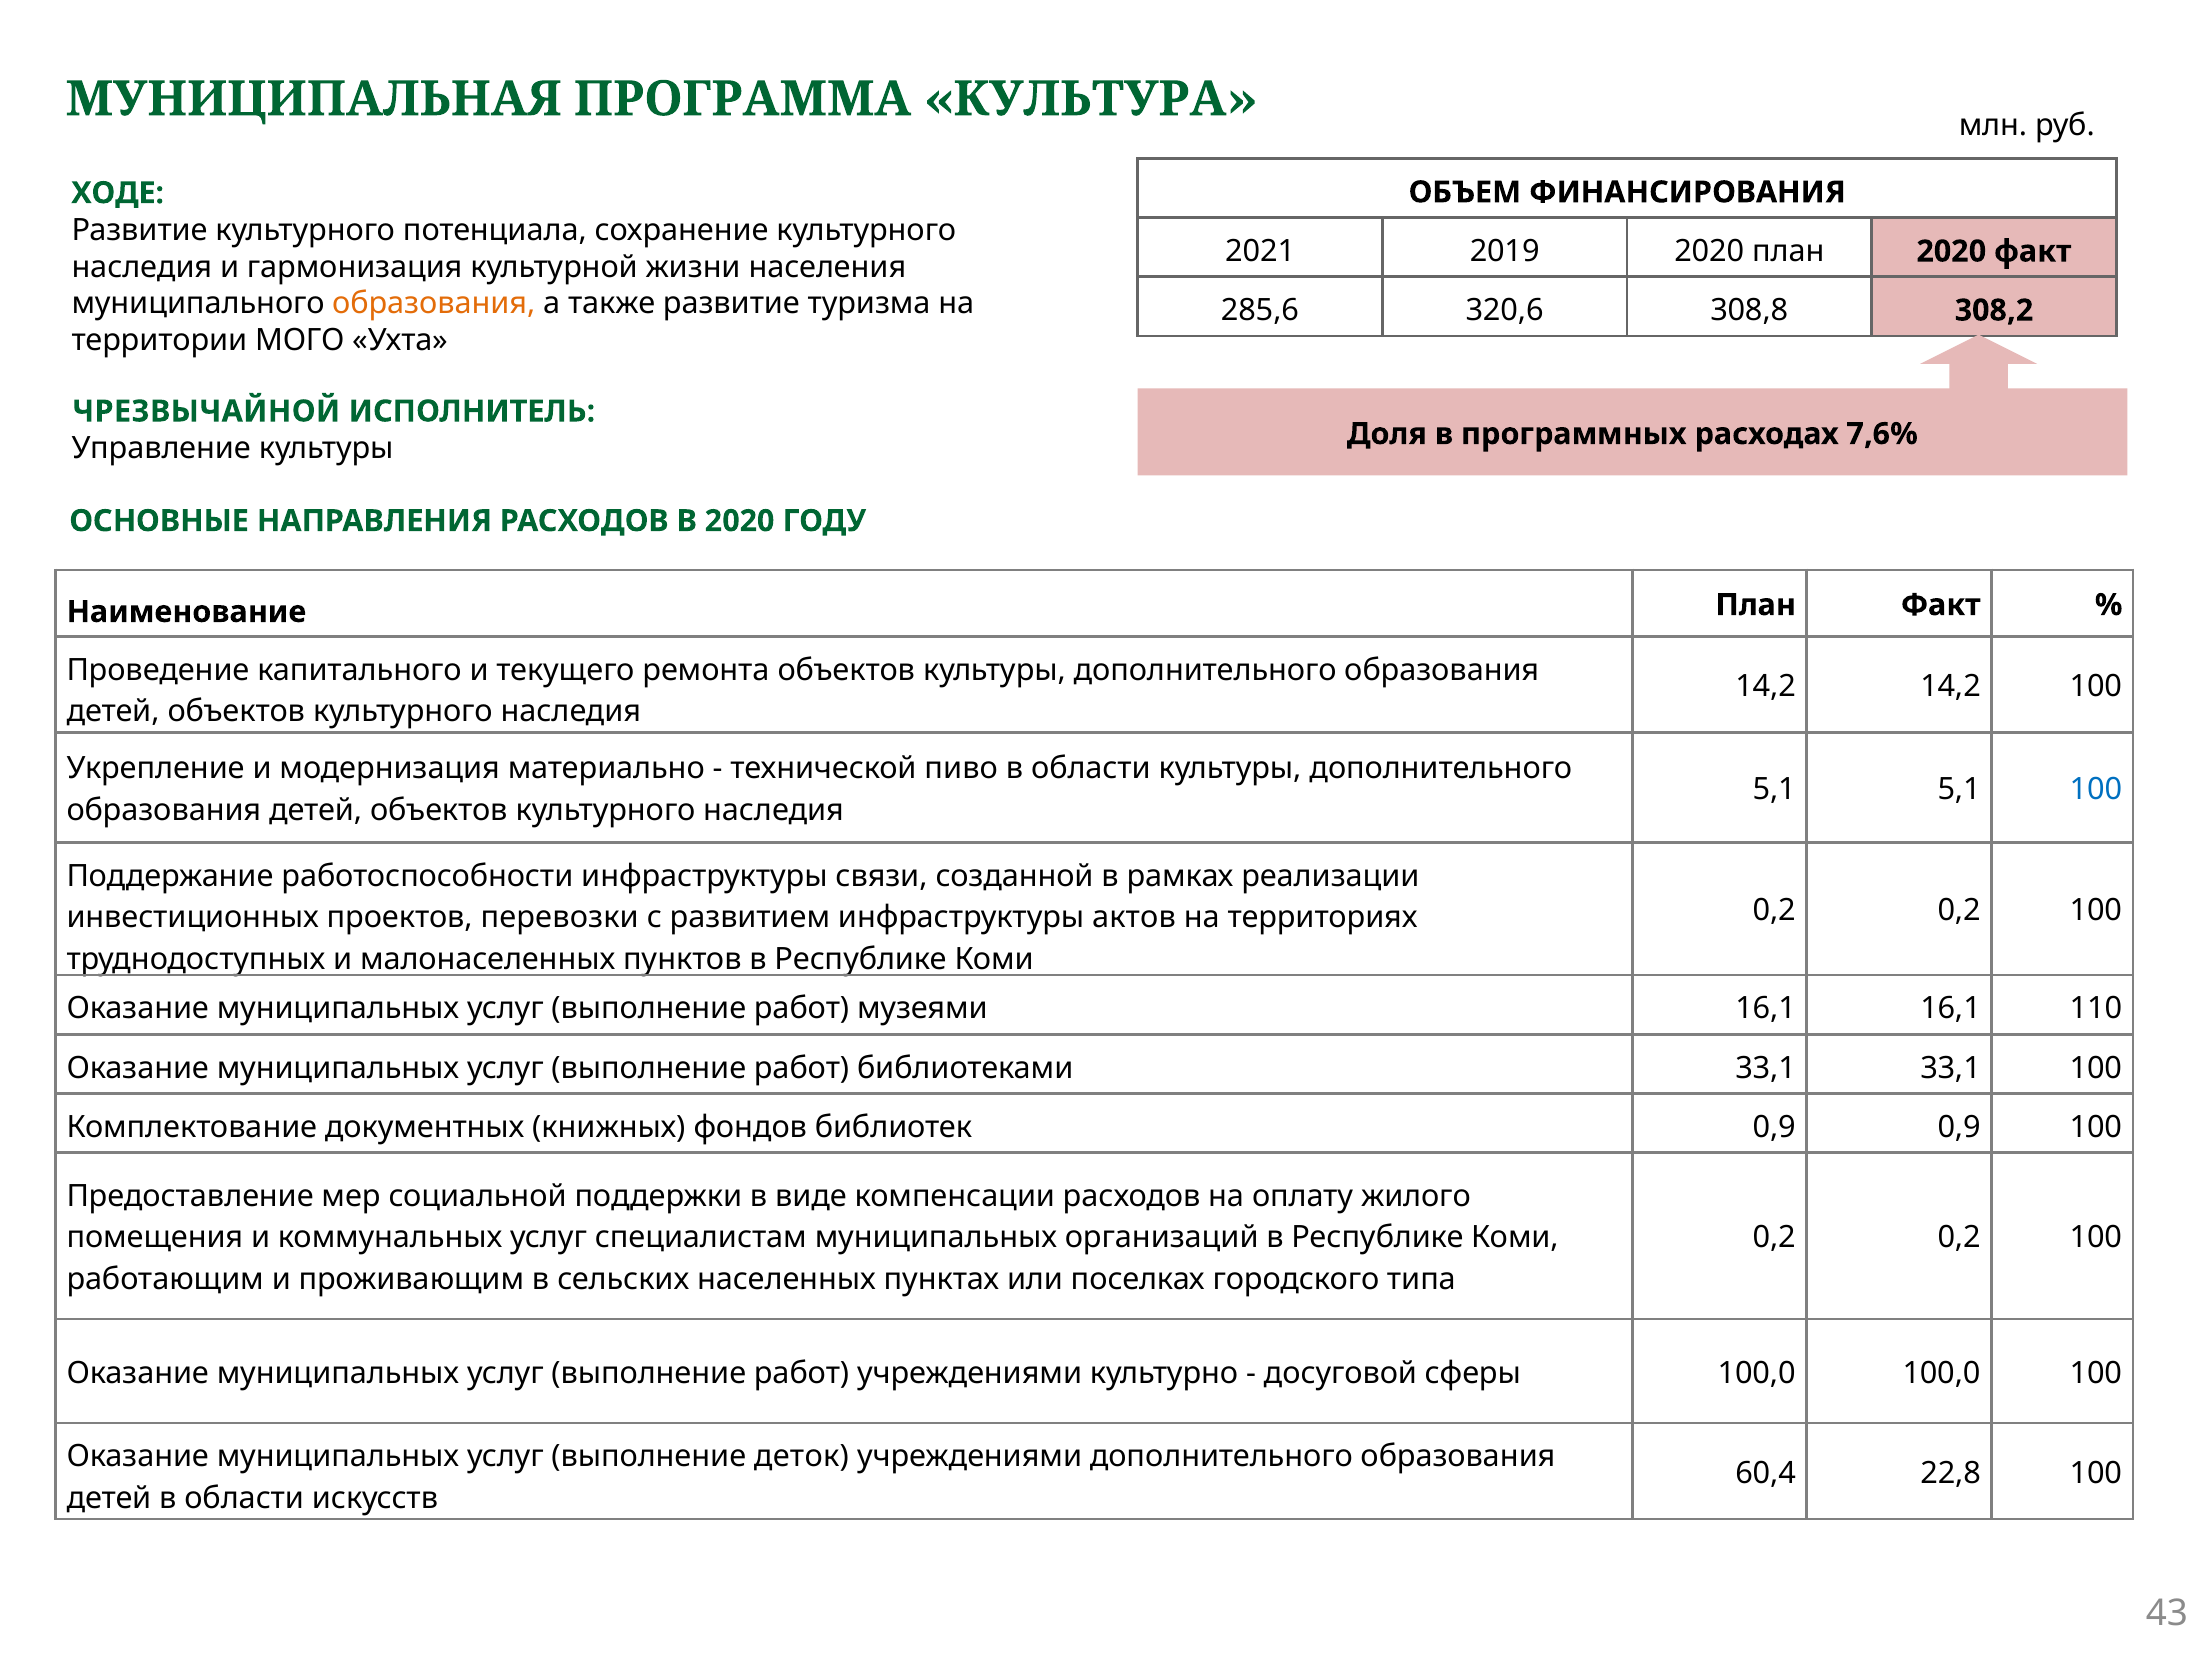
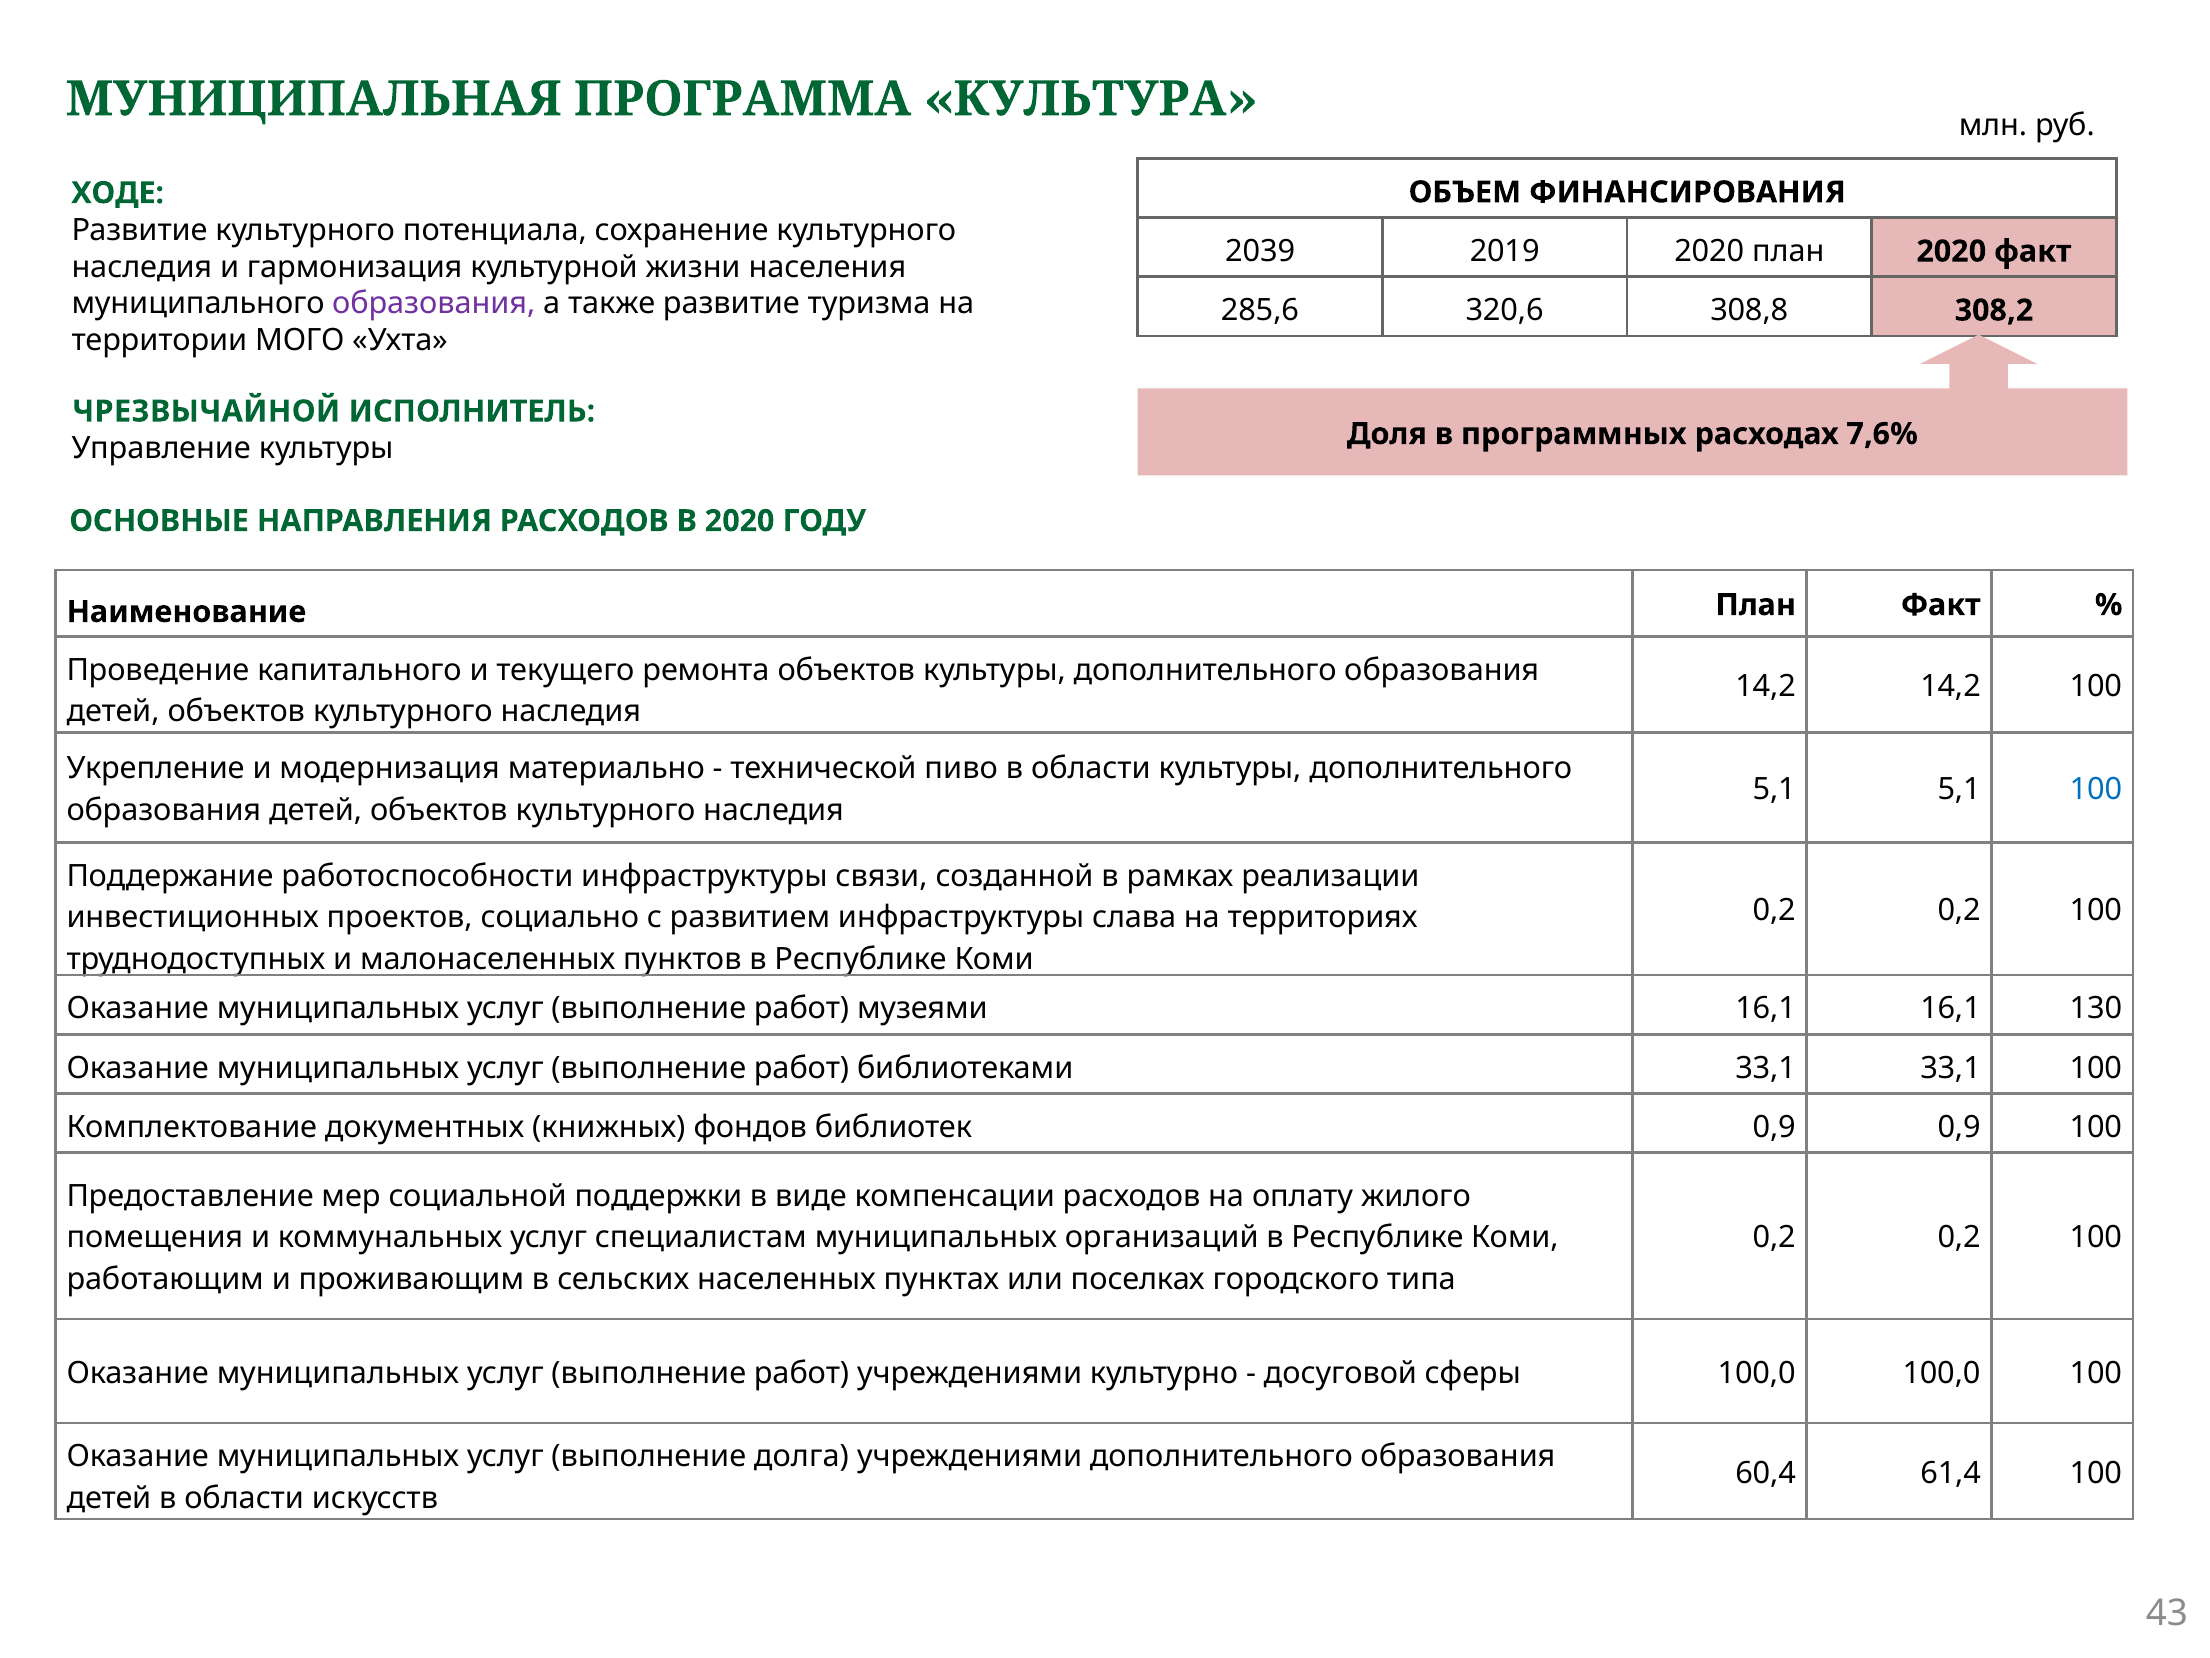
2021: 2021 -> 2039 (1260, 251)
образования colour: orange -> purple (434, 304)
перевозки: перевозки -> социально (560, 917)
актов: актов -> слава (1134, 917)
110: 110 -> 130 (2096, 1008)
деток: деток -> долга (801, 1456)
22,8: 22,8 -> 61,4 (1951, 1473)
